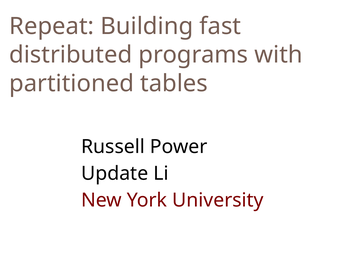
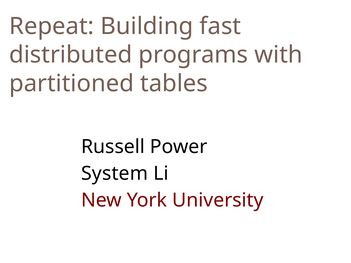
Update: Update -> System (115, 174)
